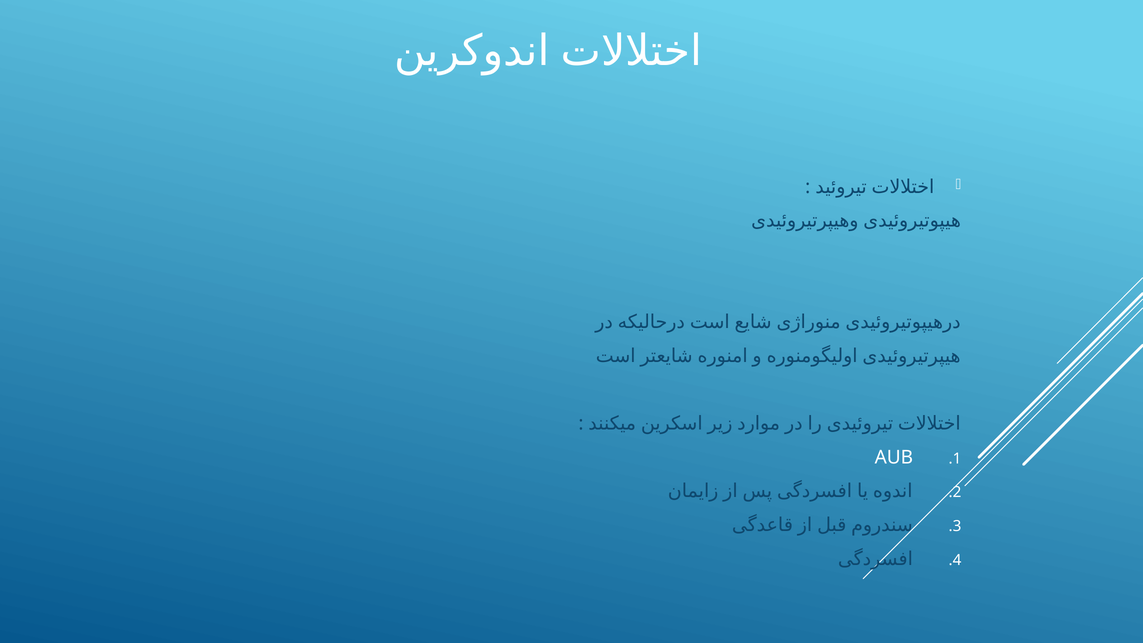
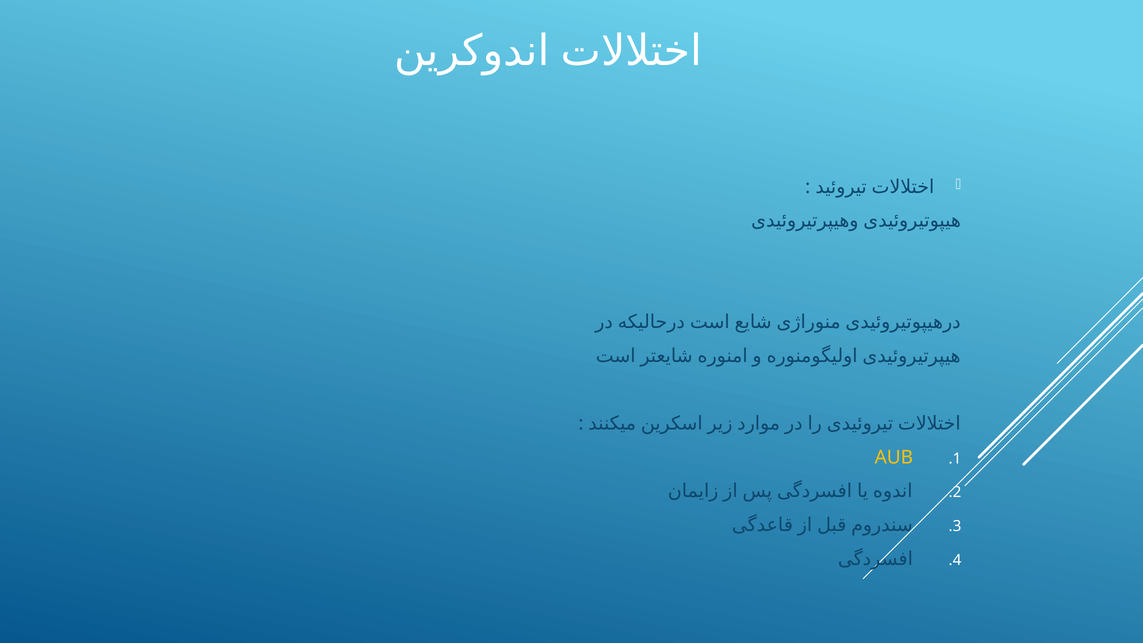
AUB colour: white -> yellow (894, 457)
